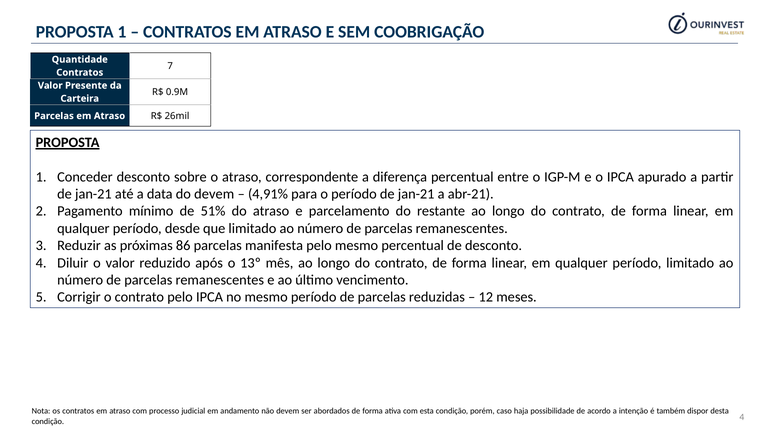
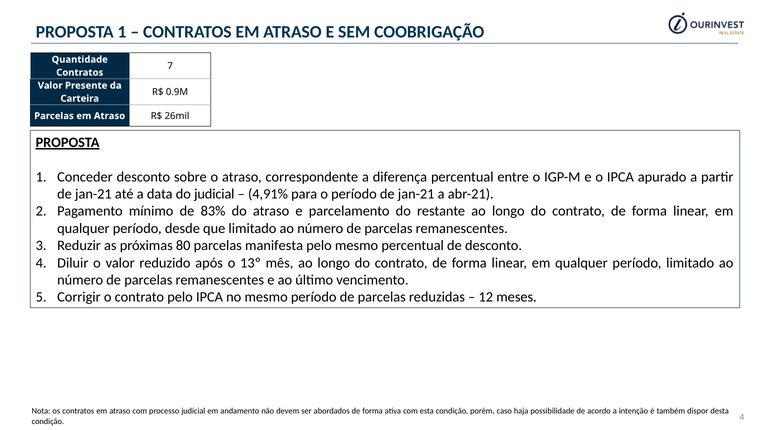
do devem: devem -> judicial (214, 194)
51%: 51% -> 83% (213, 211)
86: 86 -> 80 (183, 246)
